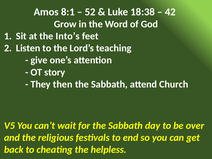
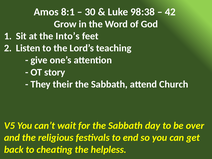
52: 52 -> 30 (90, 12)
18:38: 18:38 -> 98:38 (143, 12)
then: then -> their (63, 84)
